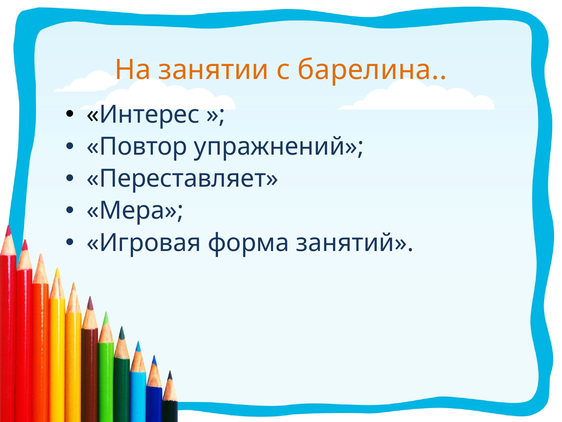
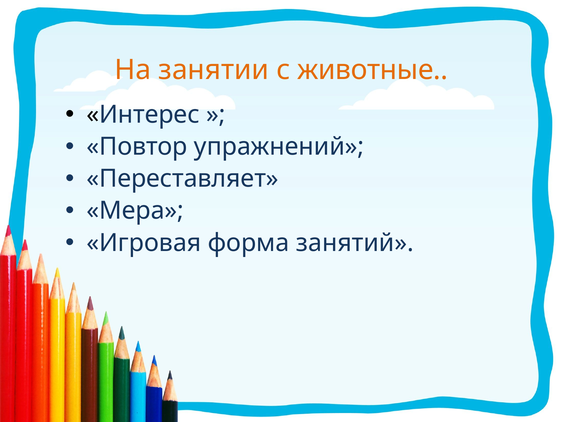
барелина: барелина -> животные (373, 70)
